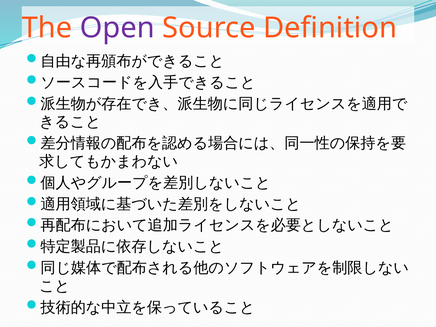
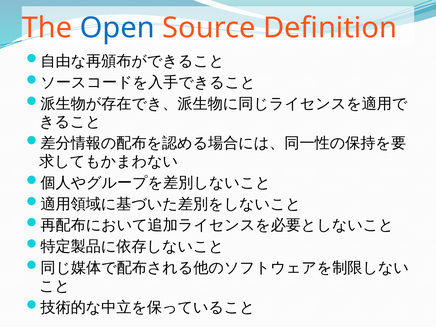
Open colour: purple -> blue (117, 28)
